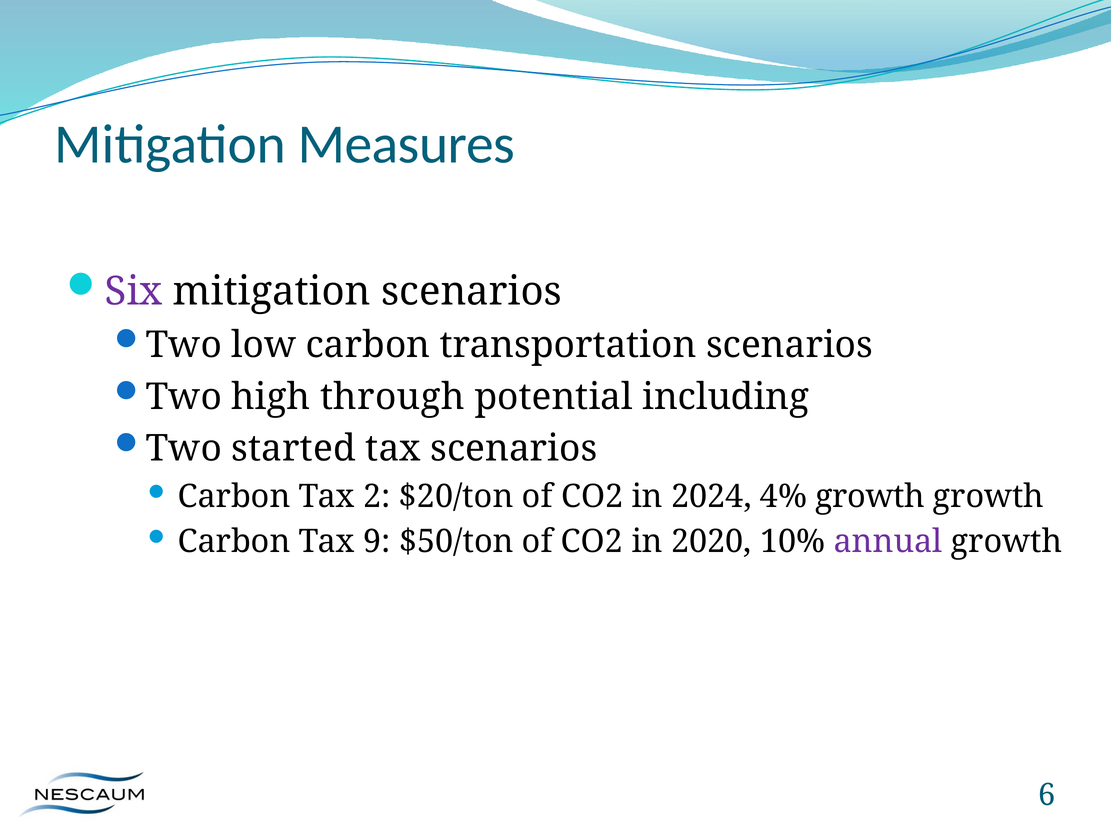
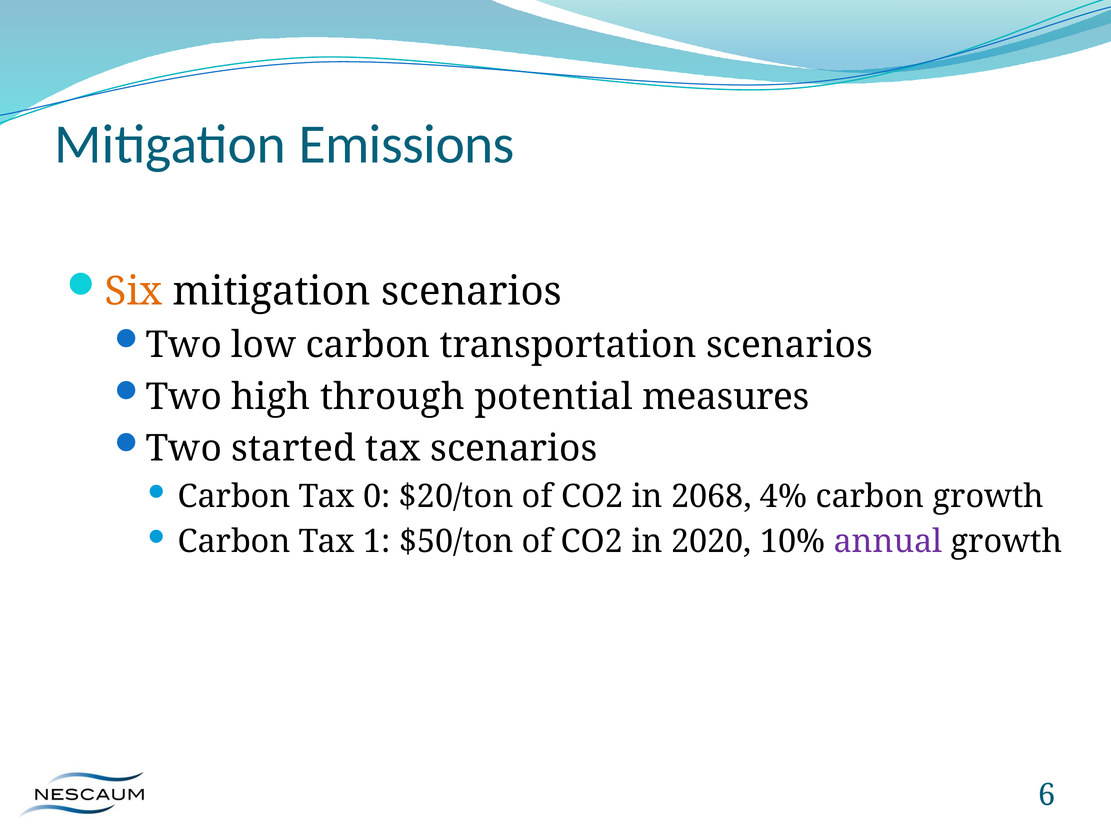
Measures: Measures -> Emissions (407, 145)
Six colour: purple -> orange (134, 292)
including: including -> measures (726, 397)
2: 2 -> 0 (377, 497)
2024: 2024 -> 2068 (711, 497)
4% growth: growth -> carbon (870, 497)
9: 9 -> 1 (377, 542)
